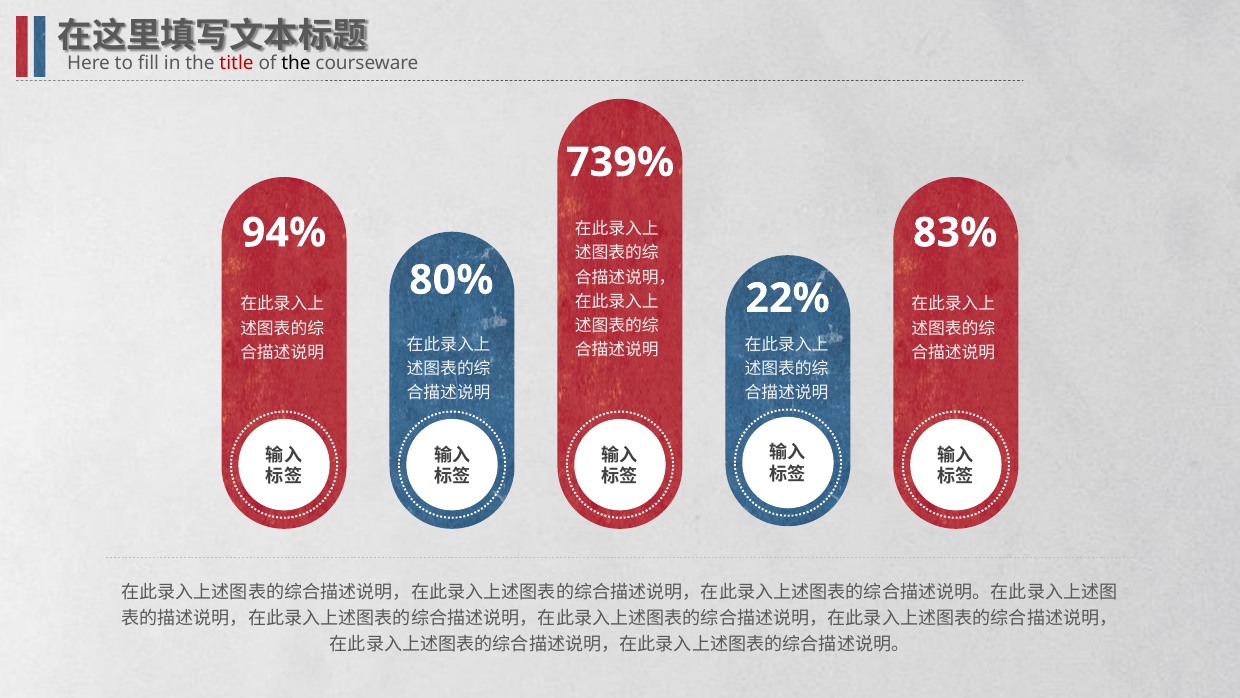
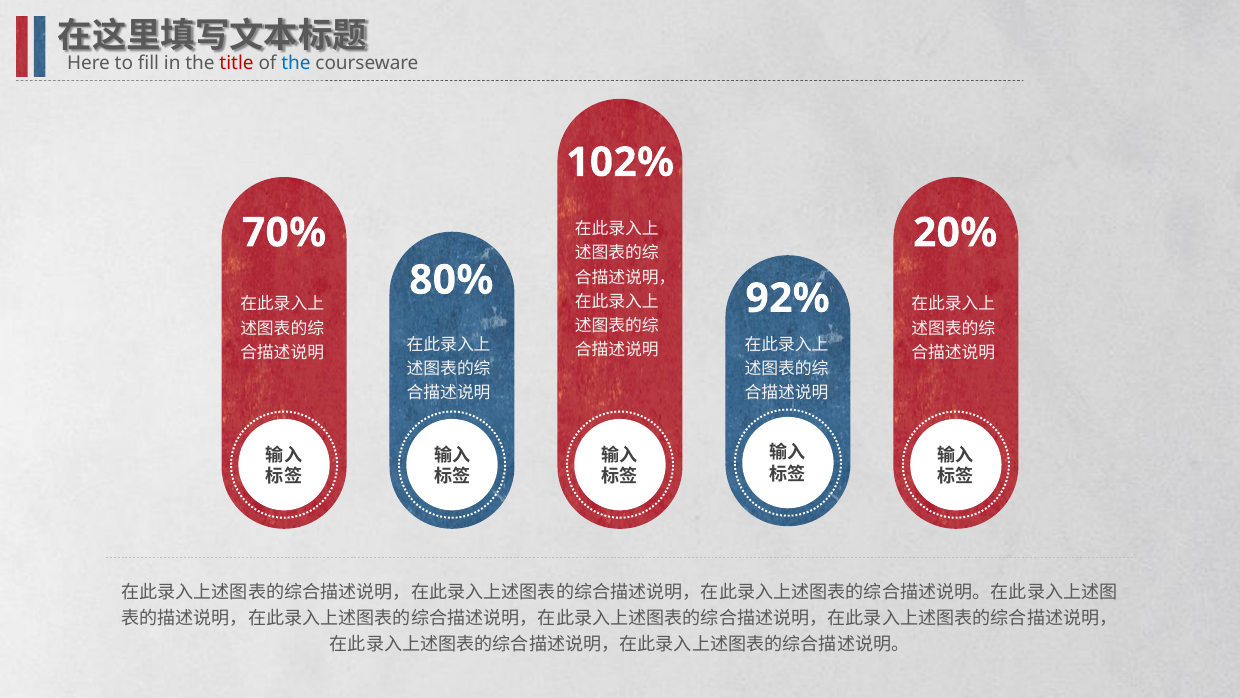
the colour: black -> blue (296, 63)
739%: 739% -> 102% (620, 162)
94%: 94% -> 70% (284, 233)
83%: 83% -> 20% (955, 233)
22%: 22% -> 92% (788, 298)
